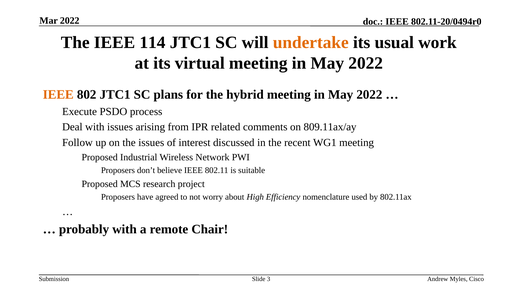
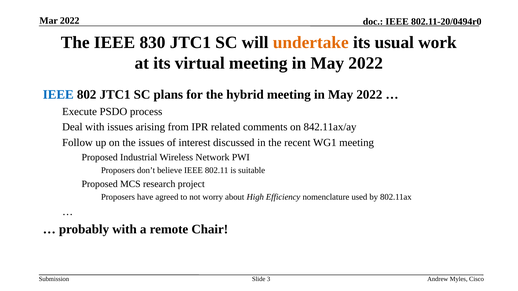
114: 114 -> 830 (152, 43)
IEEE colour: orange -> blue (58, 95)
809.11ax/ay: 809.11ax/ay -> 842.11ax/ay (330, 127)
